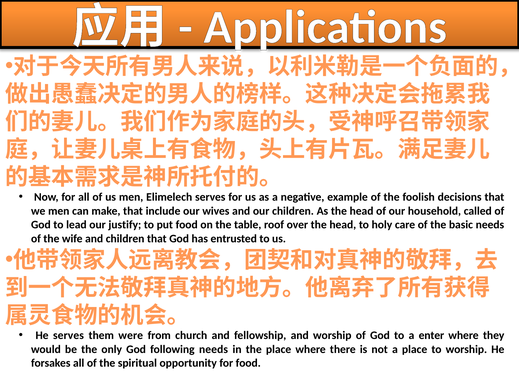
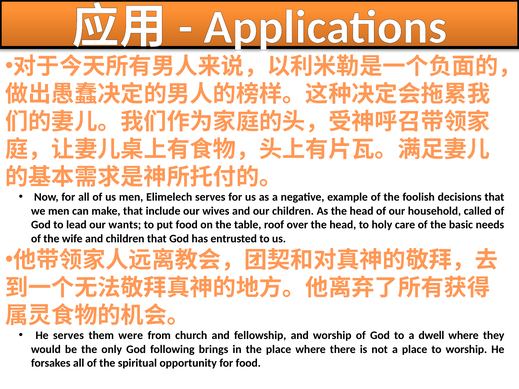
justify: justify -> wants (125, 225)
enter: enter -> dwell (431, 336)
following needs: needs -> brings (214, 350)
